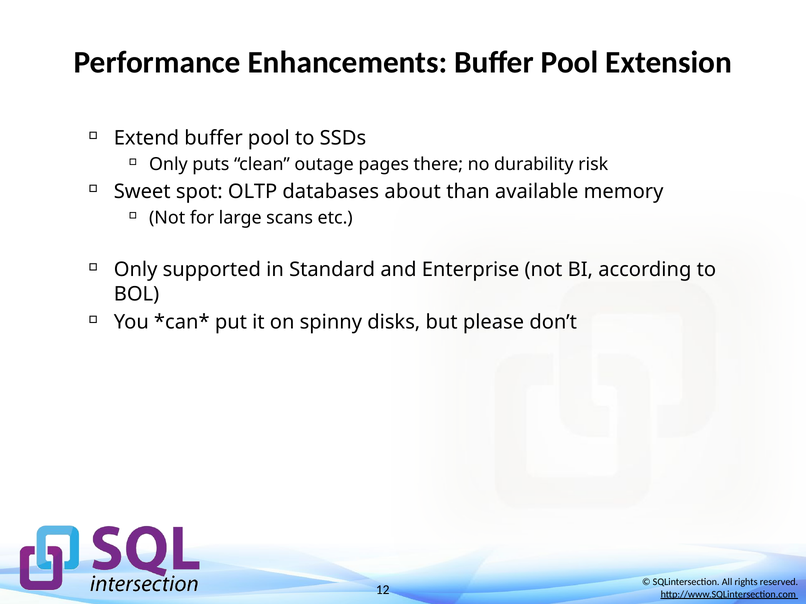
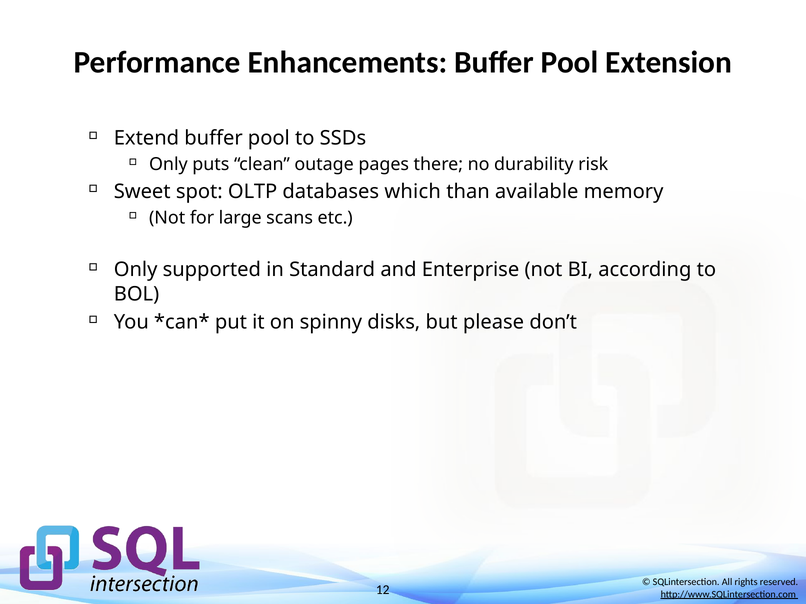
about: about -> which (413, 192)
